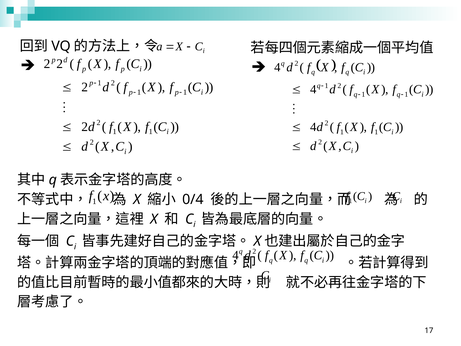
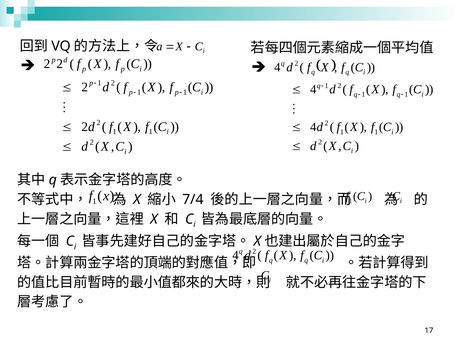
0/4: 0/4 -> 7/4 (193, 199)
